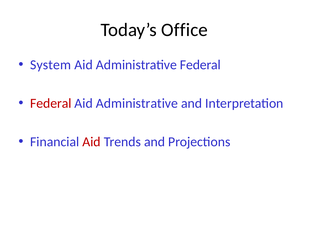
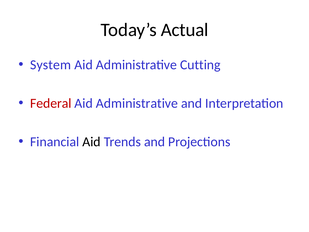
Office: Office -> Actual (185, 30)
Administrative Federal: Federal -> Cutting (200, 65)
Aid colour: red -> black (92, 142)
